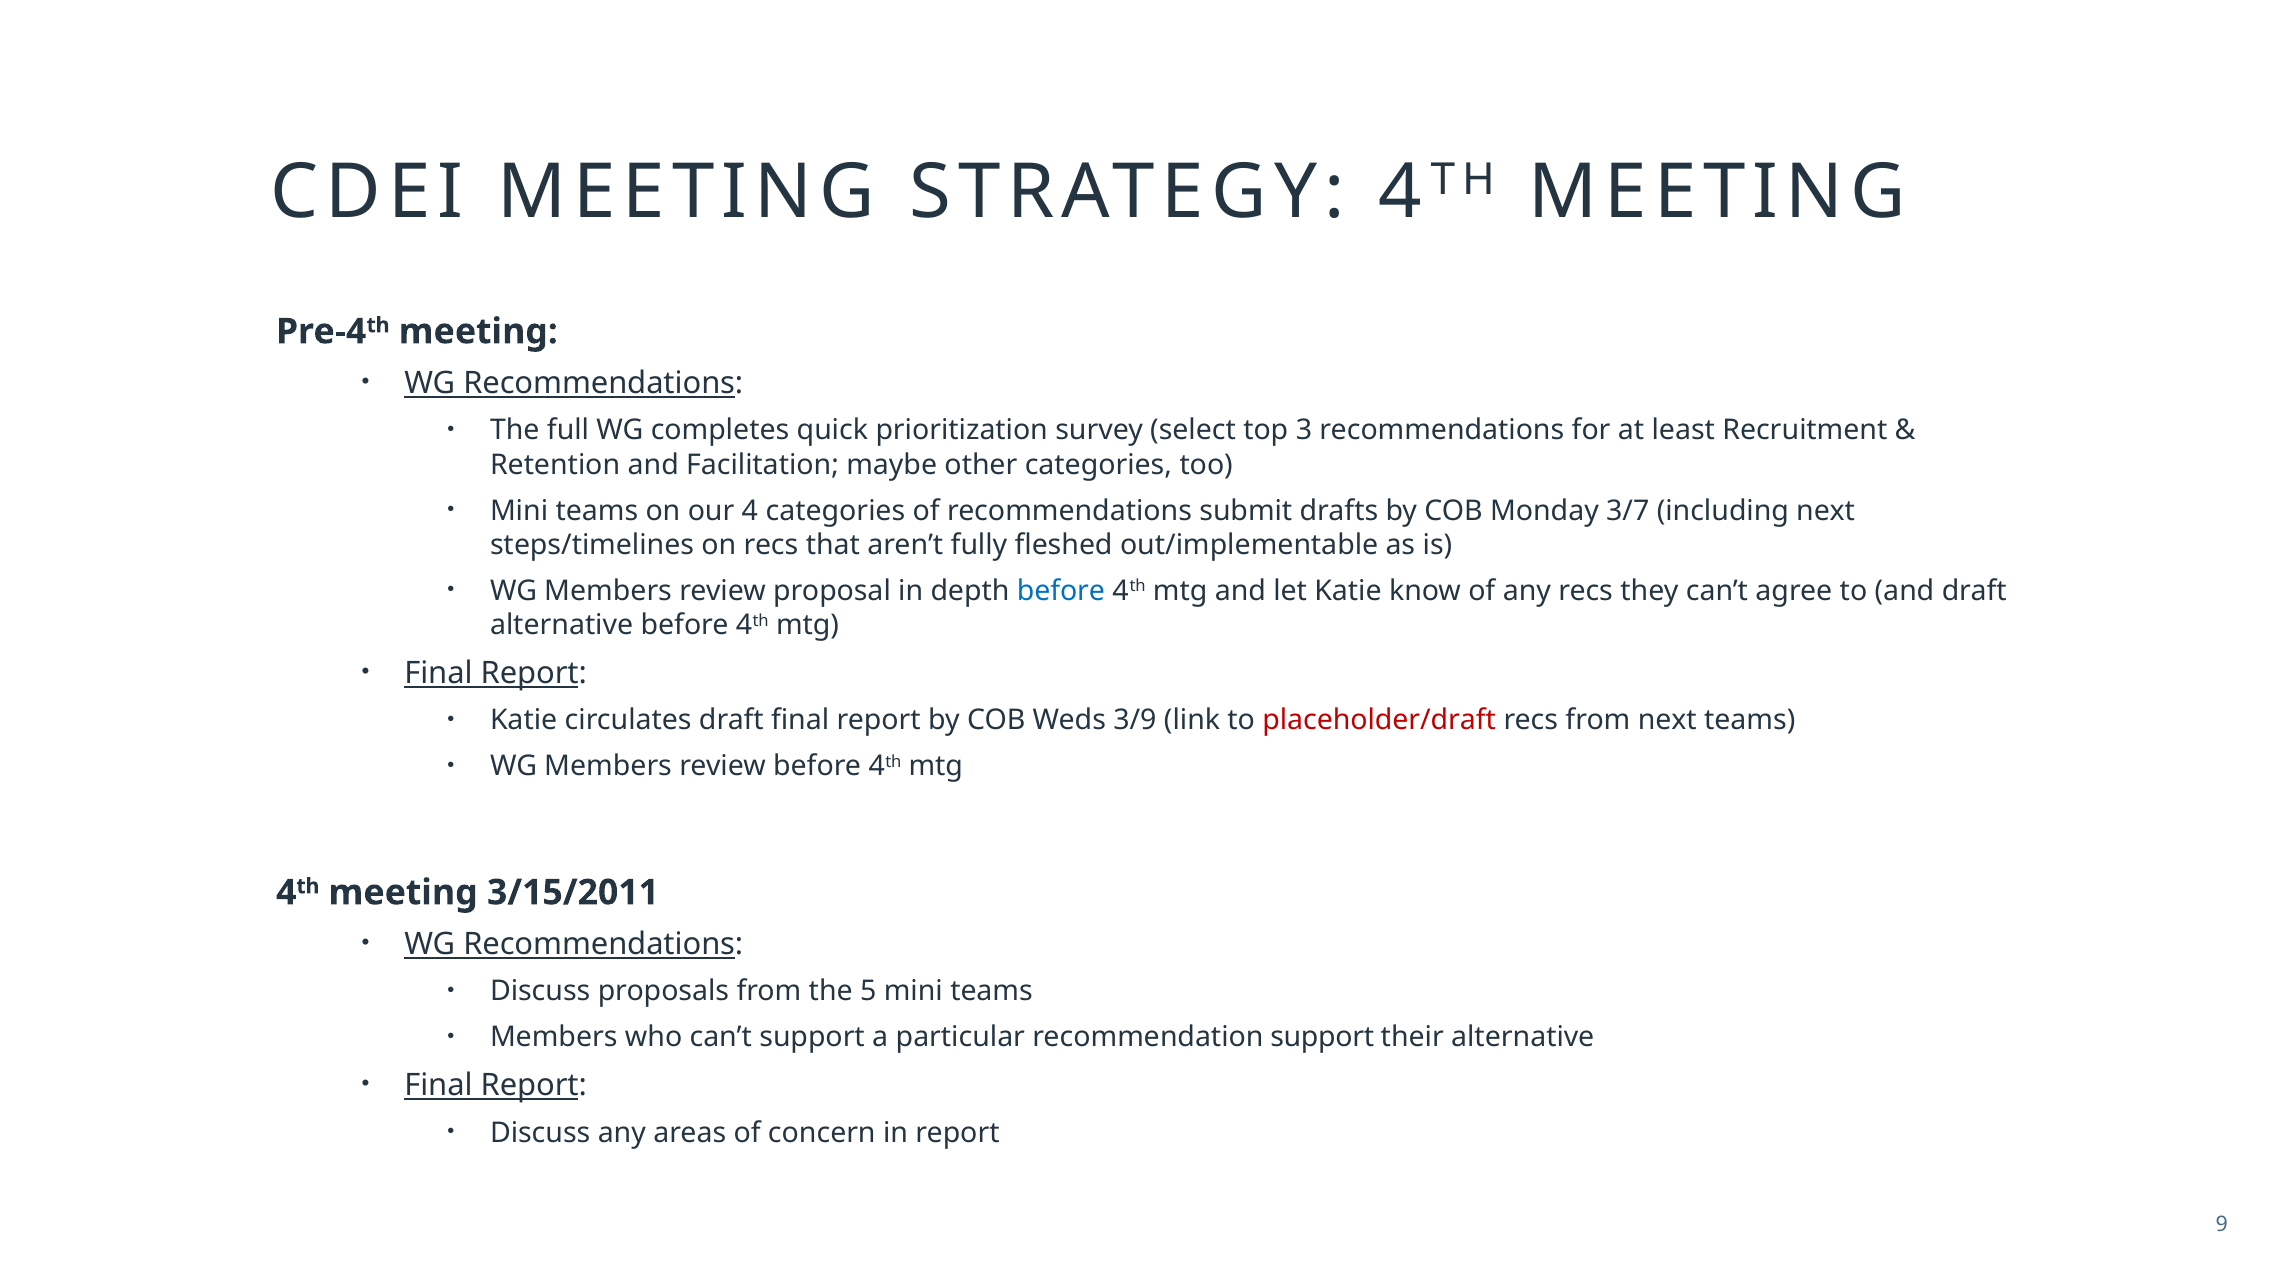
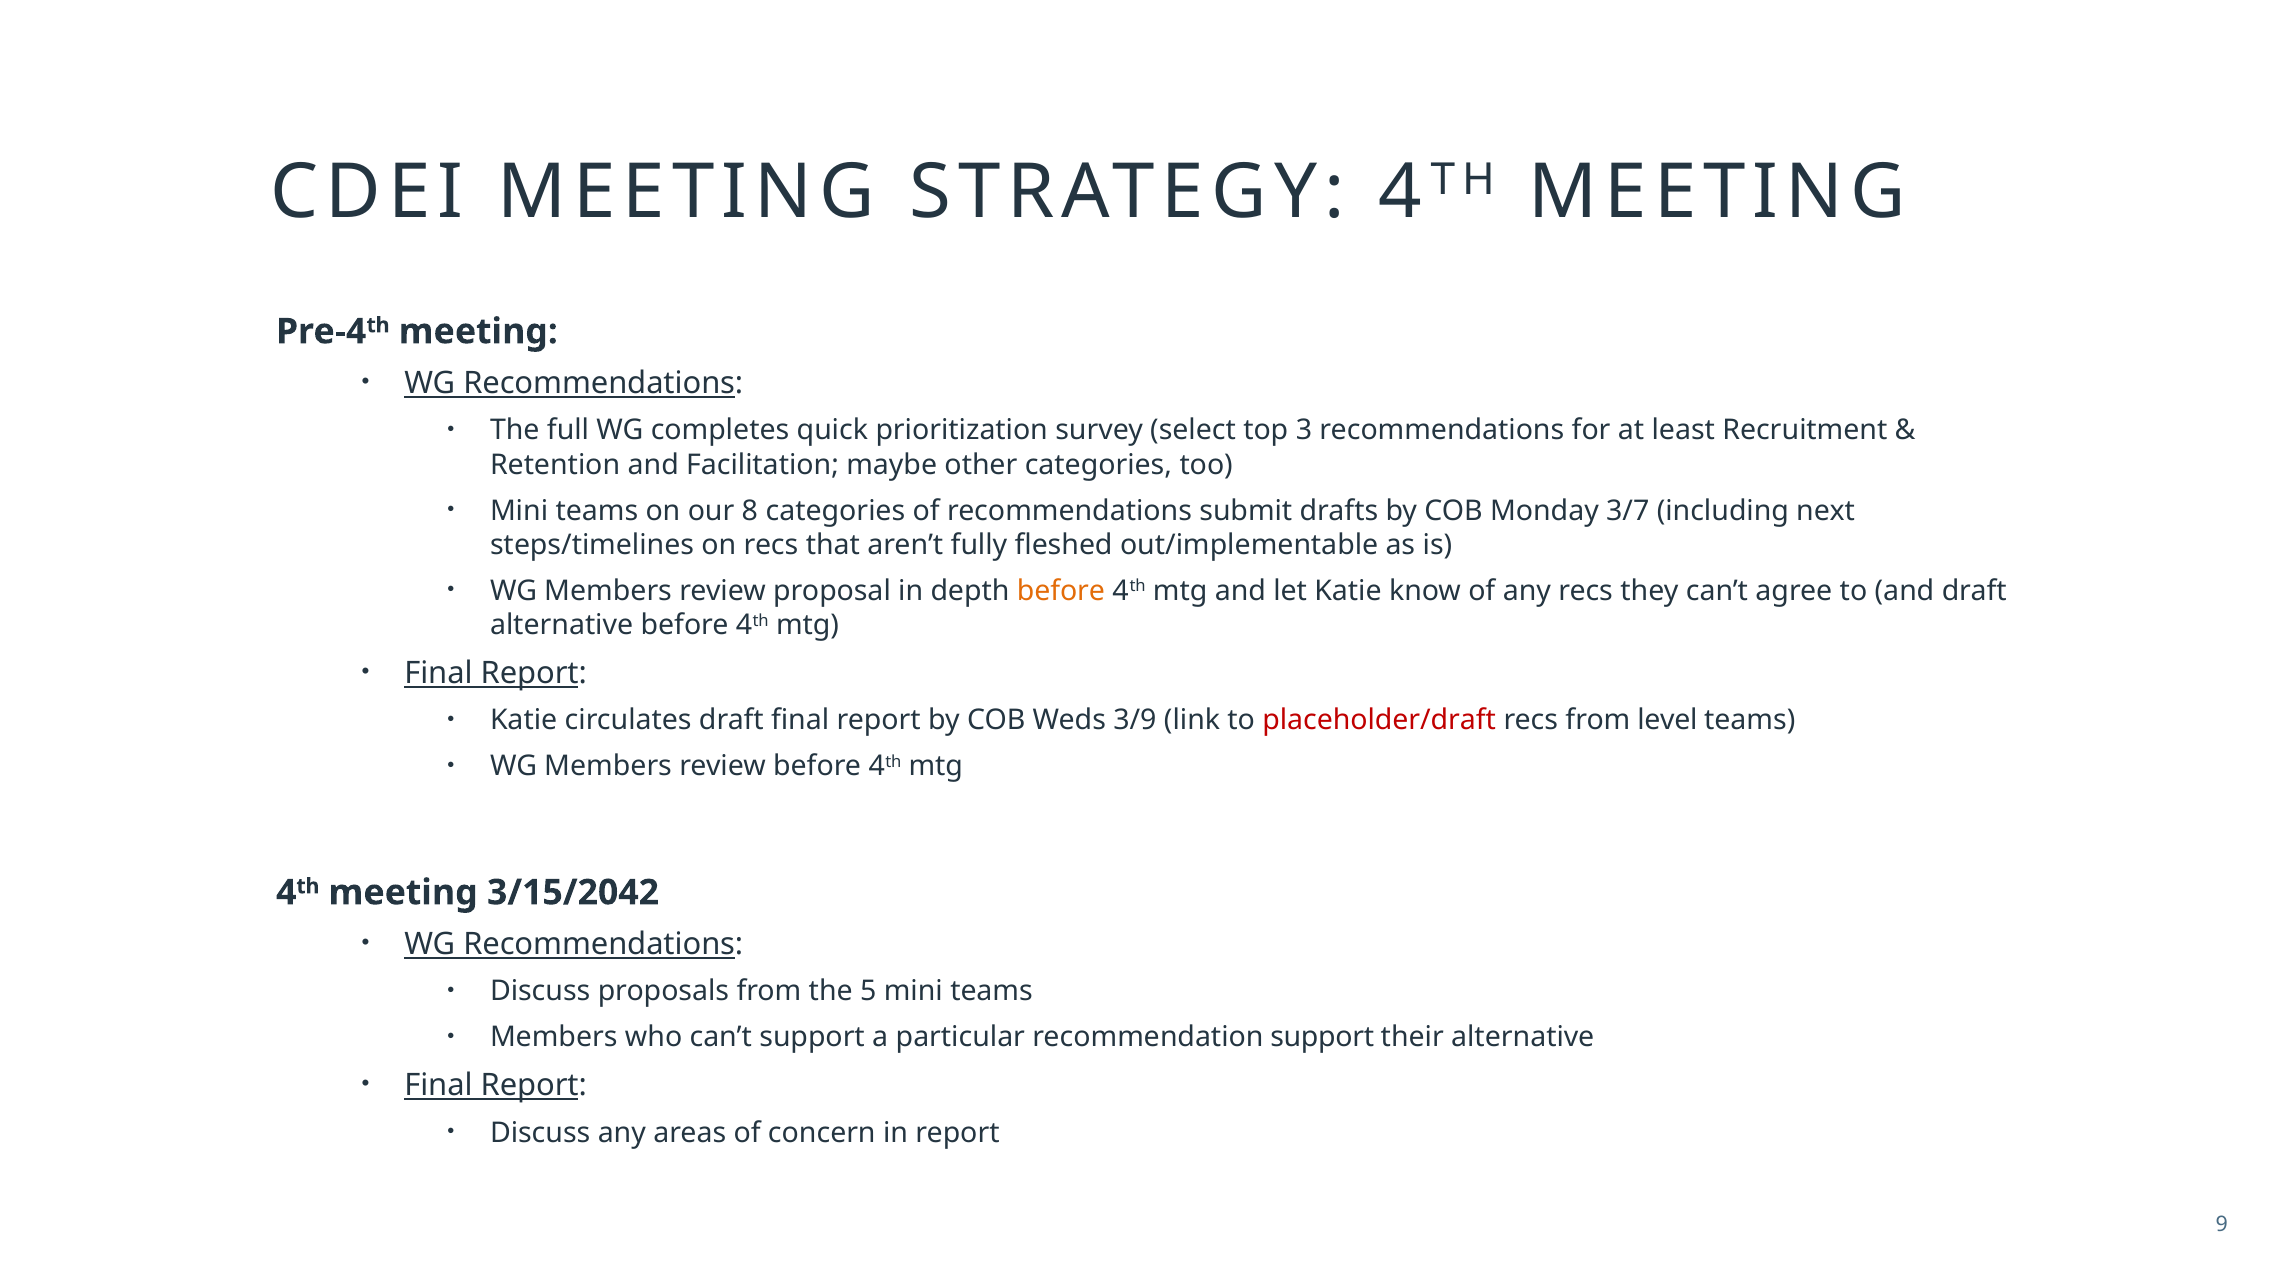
4: 4 -> 8 (750, 511)
before colour: blue -> orange (1061, 591)
from next: next -> level (1667, 721)
3/15/2011: 3/15/2011 -> 3/15/2042 (573, 893)
